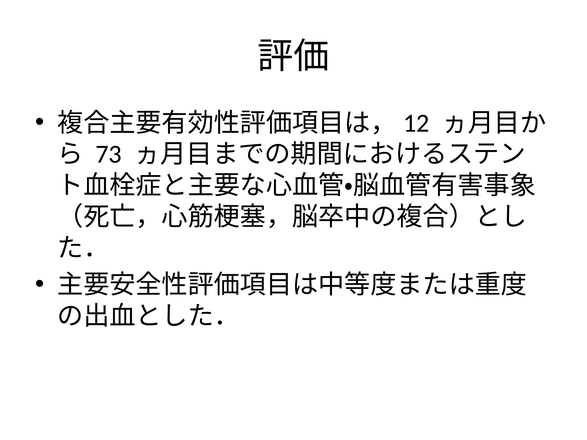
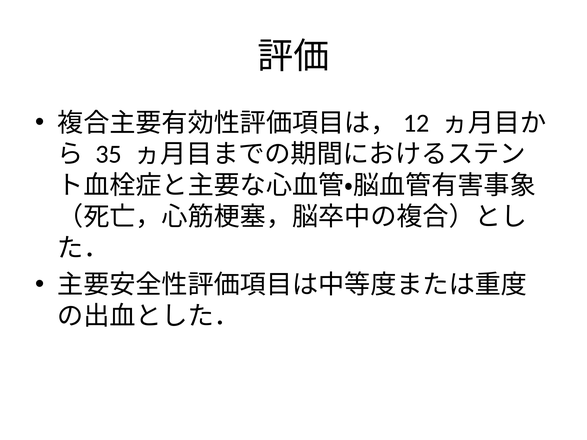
73: 73 -> 35 (109, 154)
